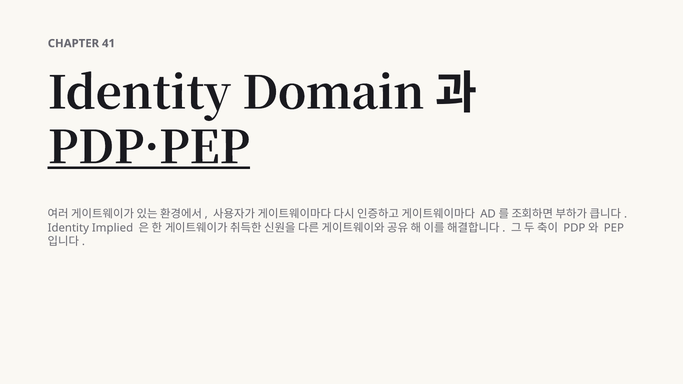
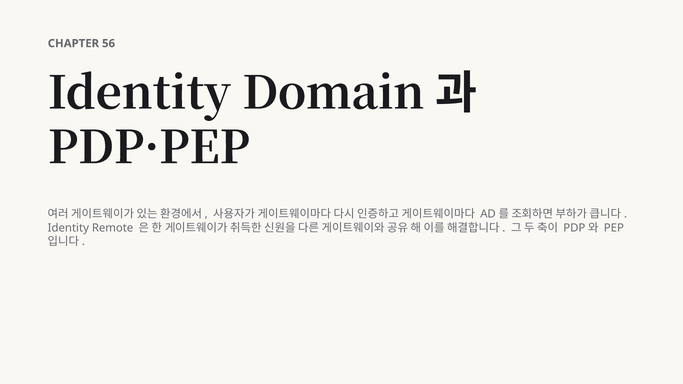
41: 41 -> 56 (109, 43)
PDP·PEP underline: present -> none (149, 148)
Implied: Implied -> Remote (113, 228)
